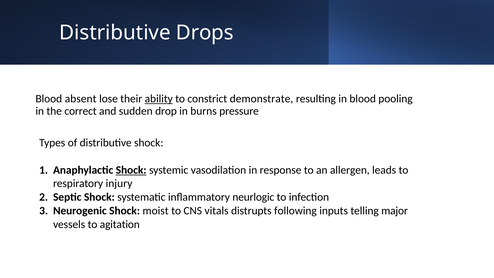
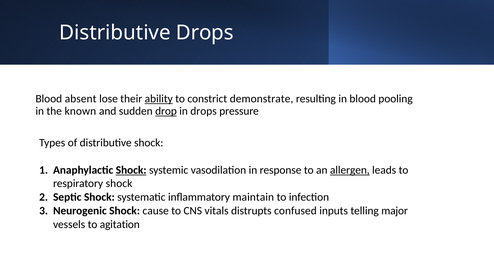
correct: correct -> known (80, 111)
drop underline: none -> present (166, 111)
in burns: burns -> drops (204, 111)
allergen underline: none -> present (350, 170)
respiratory injury: injury -> shock (119, 183)
neurlogic: neurlogic -> maintain (253, 197)
moist: moist -> cause (156, 211)
following: following -> confused (295, 211)
